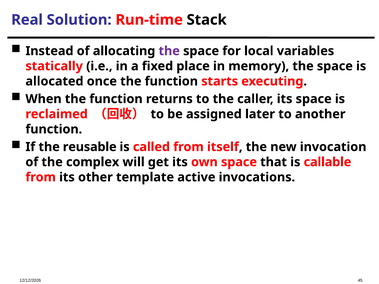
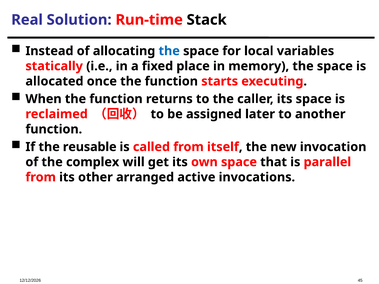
the colour: purple -> blue (169, 51)
callable: callable -> parallel (327, 162)
template: template -> arranged (145, 177)
